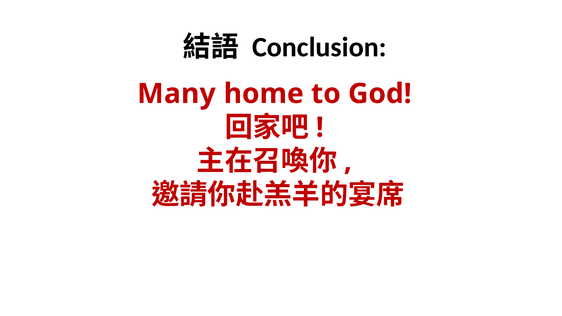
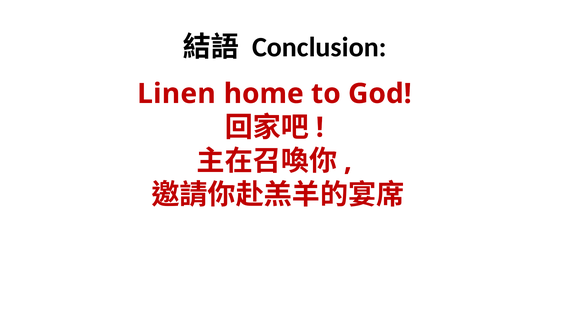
Many: Many -> Linen (176, 94)
